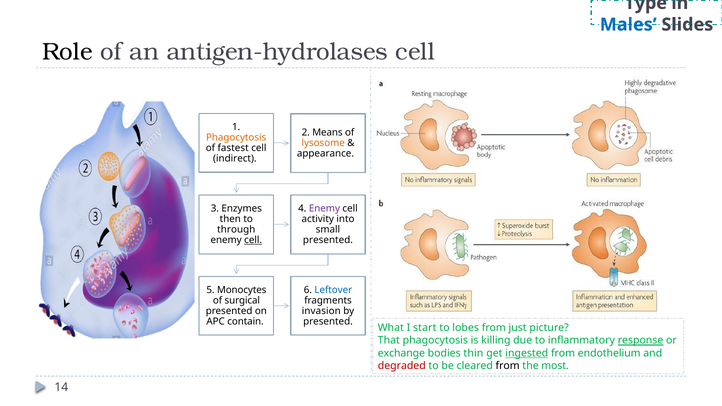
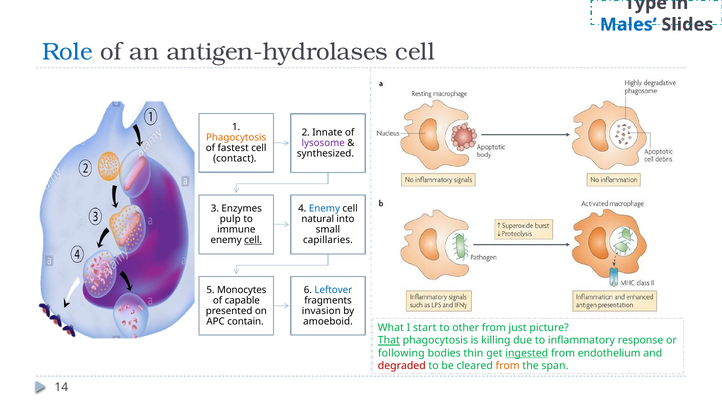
Role colour: black -> blue (67, 52)
Means: Means -> Innate (327, 133)
lysosome colour: orange -> purple (323, 143)
appearance: appearance -> synthesized (325, 154)
indirect: indirect -> contact (235, 159)
Enemy colour: purple -> blue (324, 209)
then: then -> pulp (230, 219)
activity: activity -> natural (318, 219)
through: through -> immune (236, 230)
presented: presented -> capillaries (328, 240)
surgical: surgical -> capable (242, 301)
presented: presented -> amoeboid (328, 322)
lobes: lobes -> other (466, 328)
That underline: none -> present (389, 341)
response underline: present -> none (641, 341)
exchange: exchange -> following (401, 353)
from colour: black -> orange (508, 366)
most: most -> span (555, 366)
